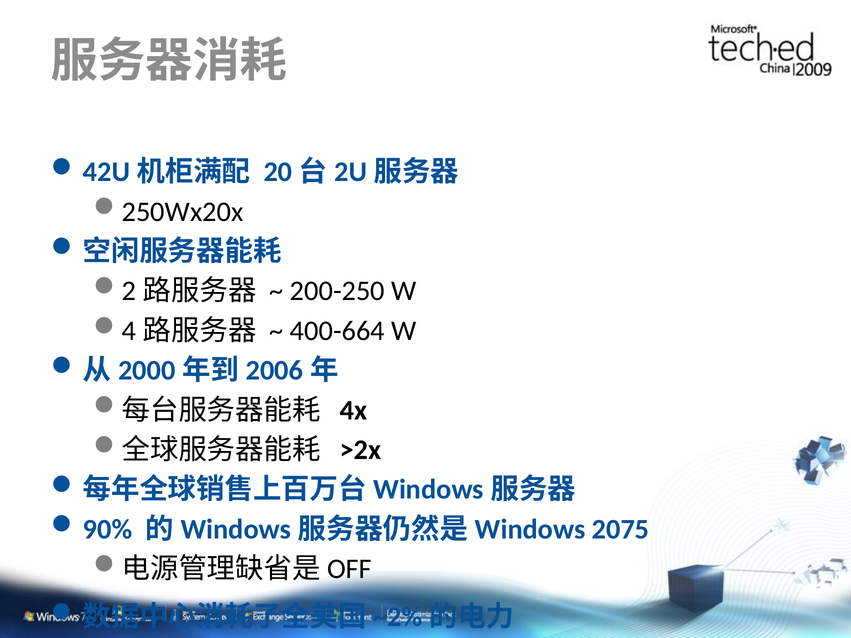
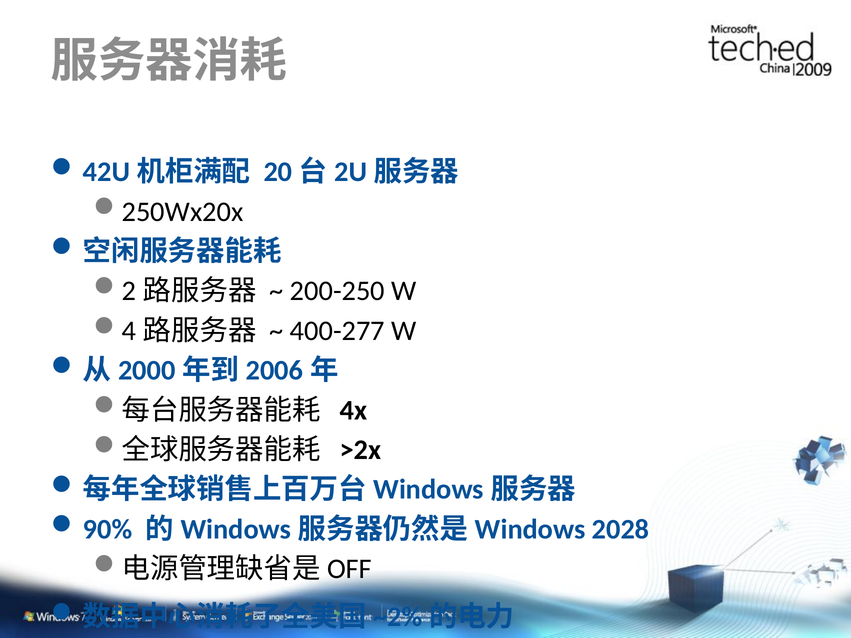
400-664: 400-664 -> 400-277 (337, 331)
2075: 2075 -> 2028 (620, 529)
